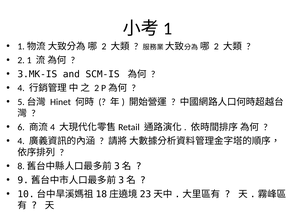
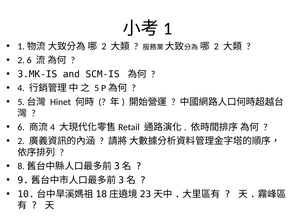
2 1: 1 -> 6 (29, 60)
2: 2 -> 5 (97, 88)
4: 4 -> 2 (21, 141)
